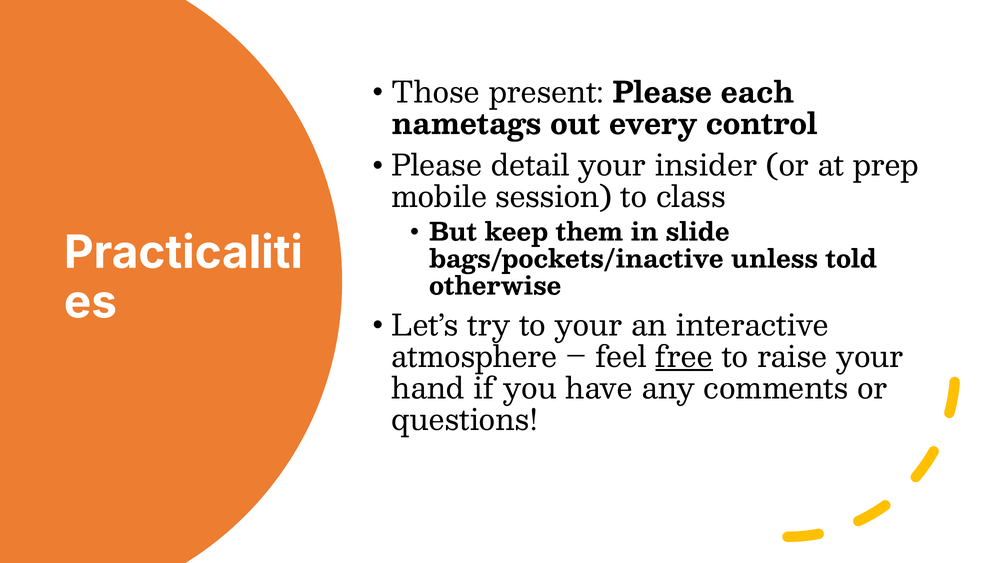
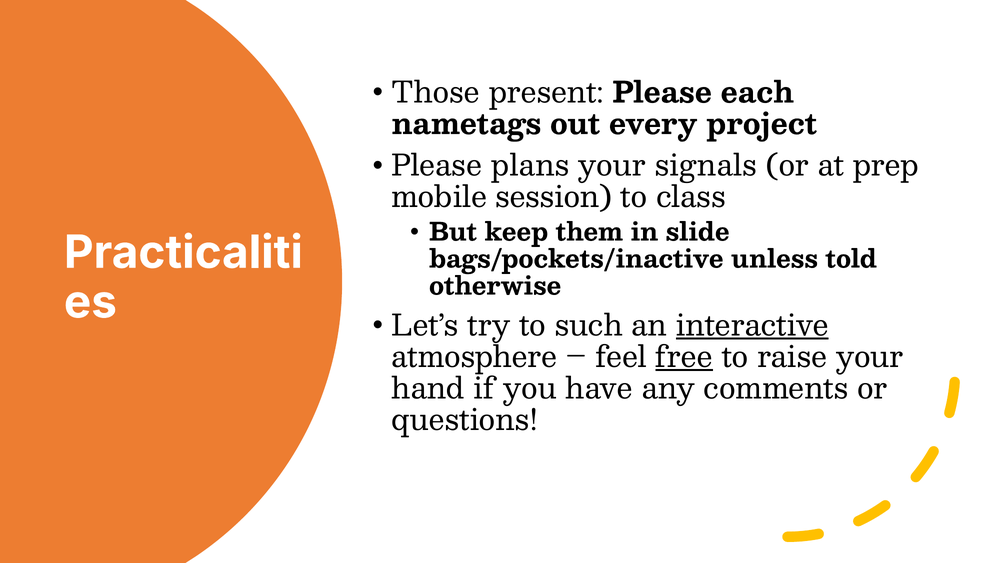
control: control -> project (762, 124)
detail: detail -> plans (530, 166)
insider: insider -> signals (706, 166)
to your: your -> such (589, 326)
interactive underline: none -> present (752, 326)
